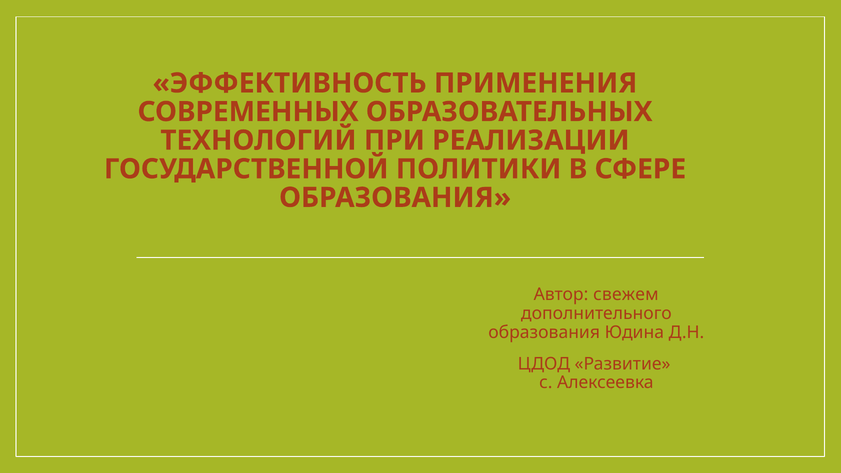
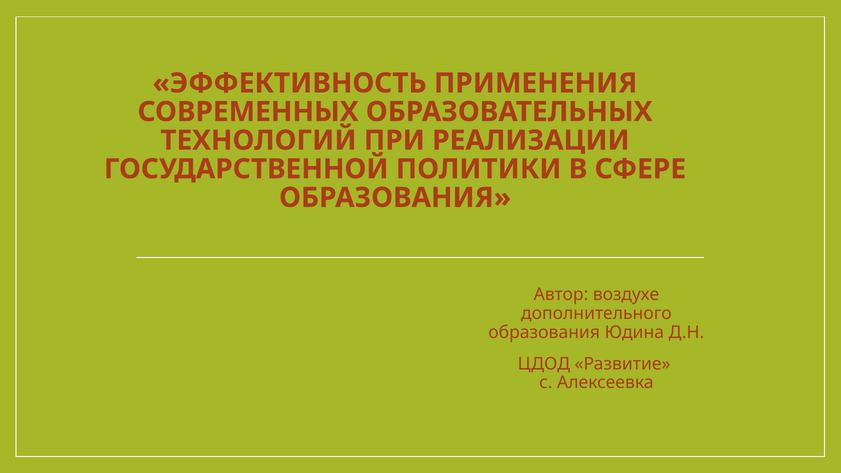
свежем: свежем -> воздухе (626, 295)
